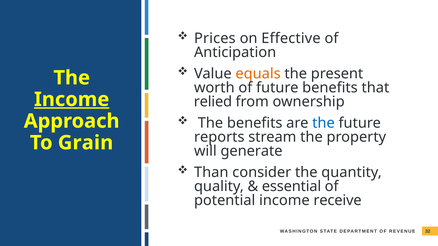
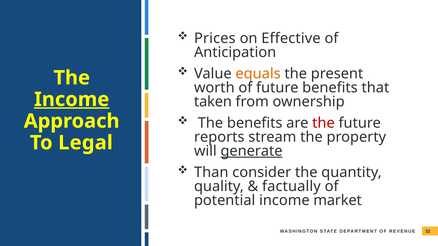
relied: relied -> taken (213, 102)
the colour: blue -> red (323, 123)
Grain: Grain -> Legal (86, 143)
generate underline: none -> present (252, 151)
essential: essential -> factually (291, 186)
receive: receive -> market (338, 200)
